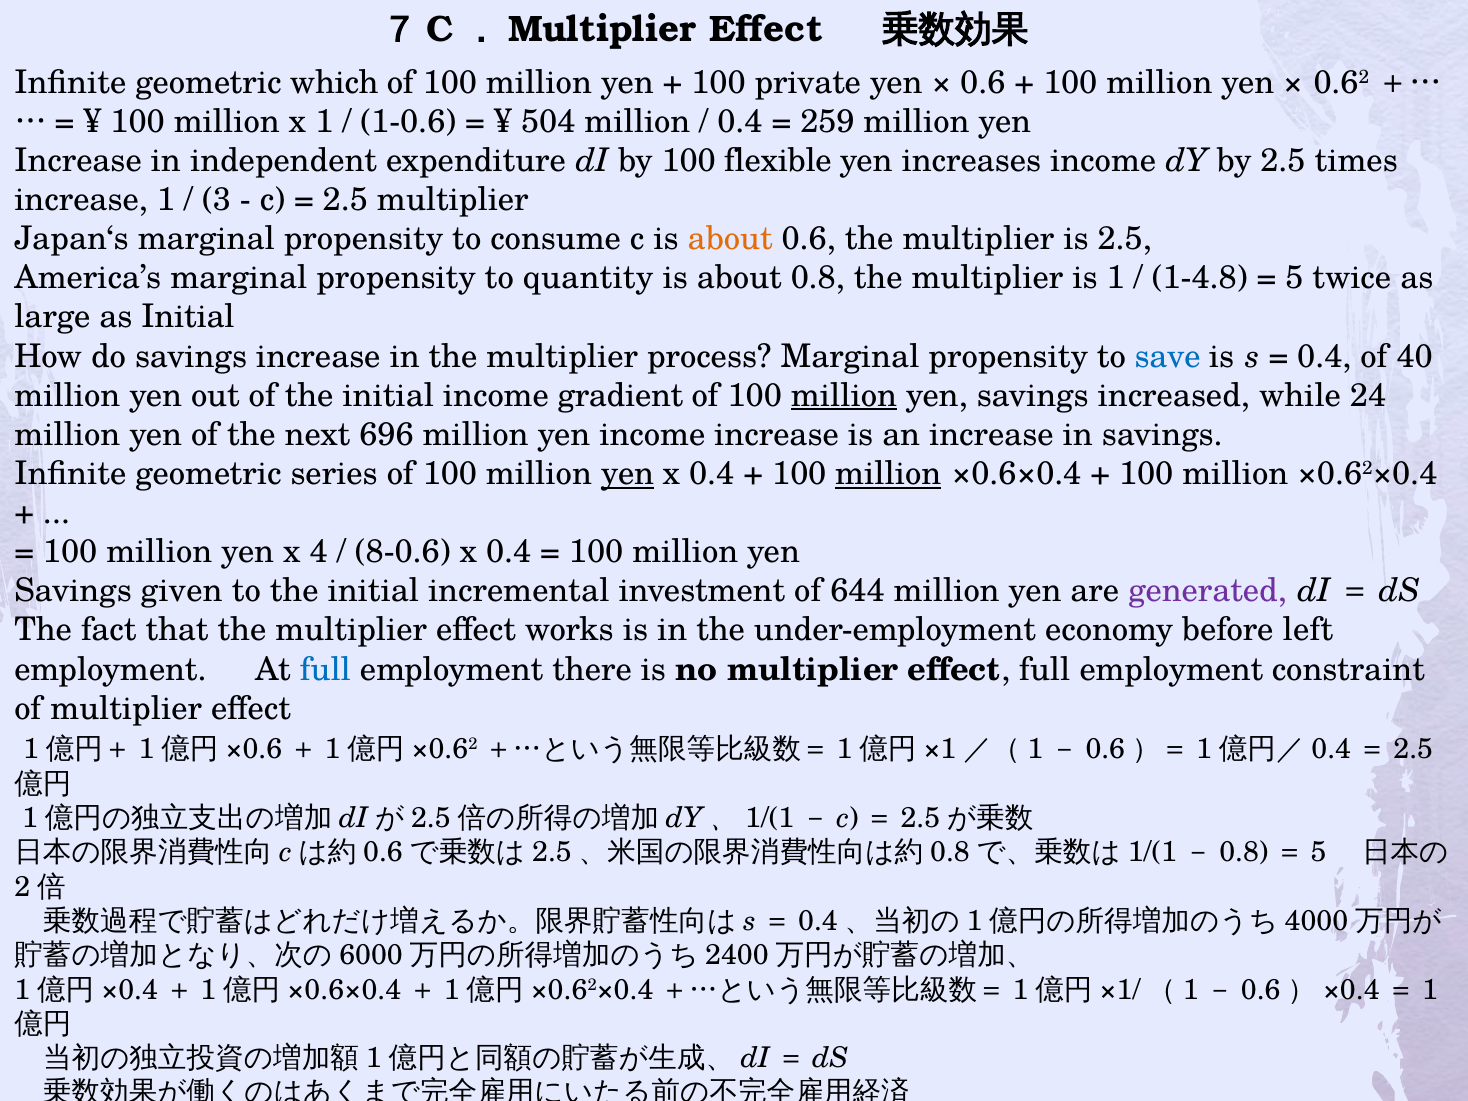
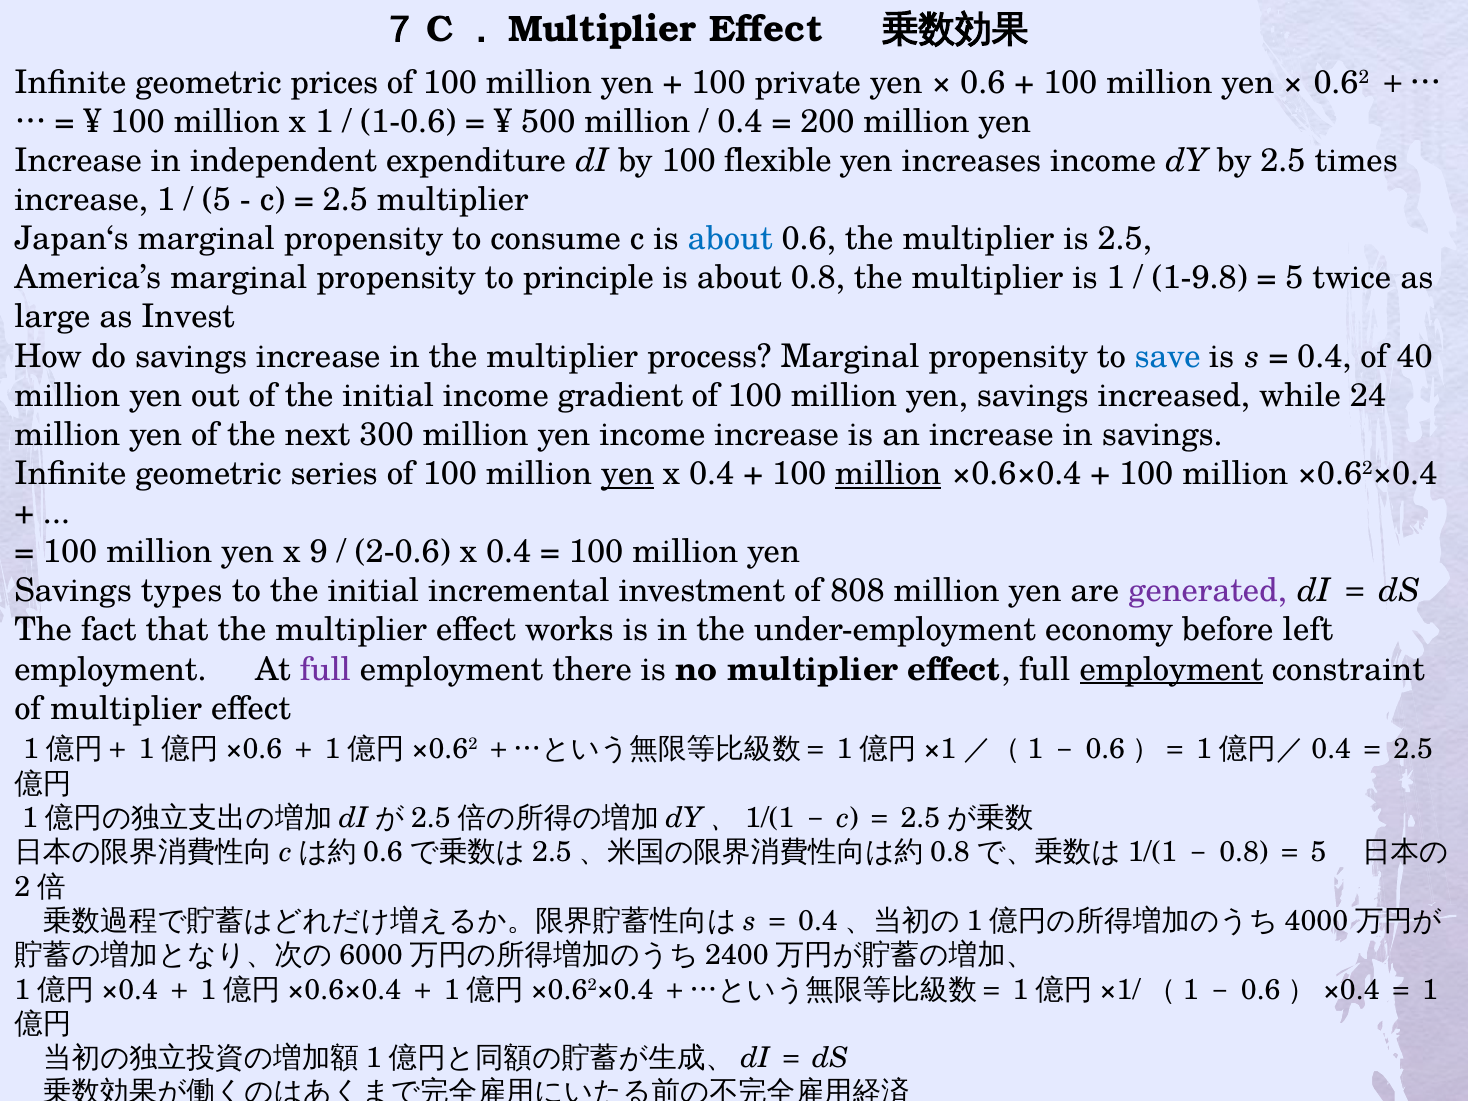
which: which -> prices (334, 82)
504: 504 -> 500 (548, 122)
259: 259 -> 200 (827, 122)
3: 3 -> 5 (217, 200)
about colour: orange -> blue (730, 239)
quantity: quantity -> principle (588, 278)
1-4.8: 1-4.8 -> 1-9.8 (1200, 278)
as Initial: Initial -> Invest (188, 317)
million underline: present -> none (844, 395)
696: 696 -> 300 (386, 435)
4: 4 -> 9 (319, 552)
8-0.6: 8-0.6 -> 2-0.6 (403, 552)
given: given -> types (182, 591)
644: 644 -> 808 (858, 591)
full colour: blue -> purple (325, 669)
employment underline: none -> present (1171, 669)
